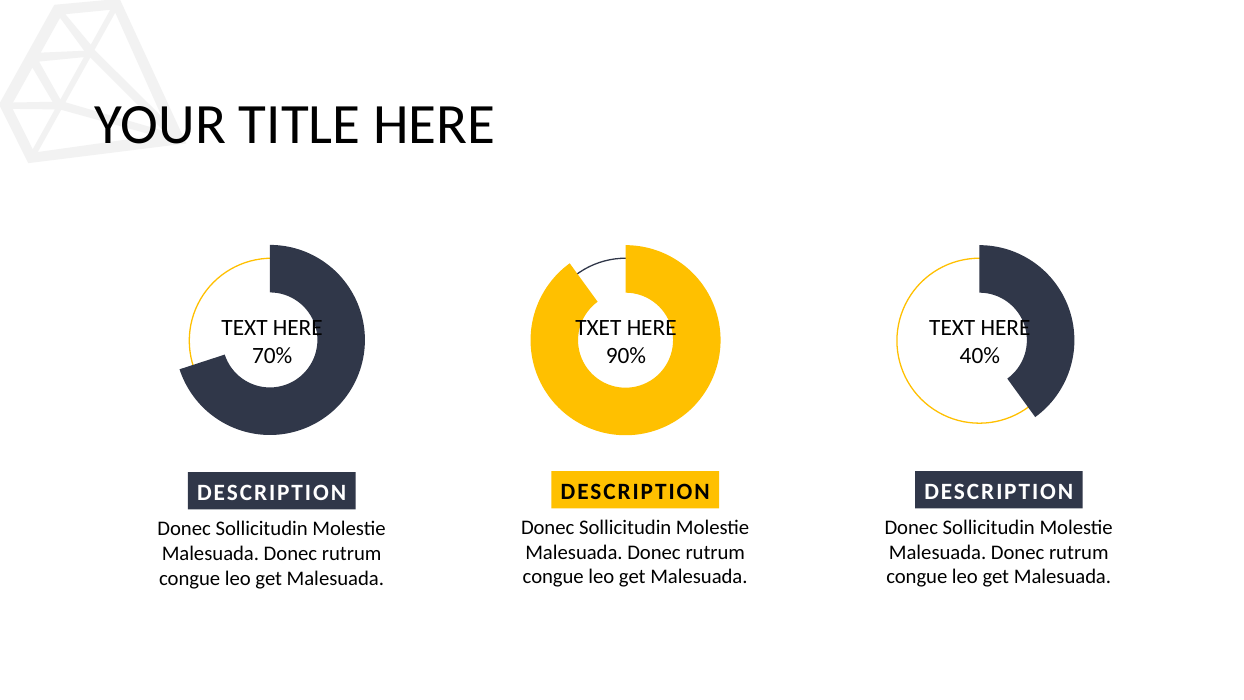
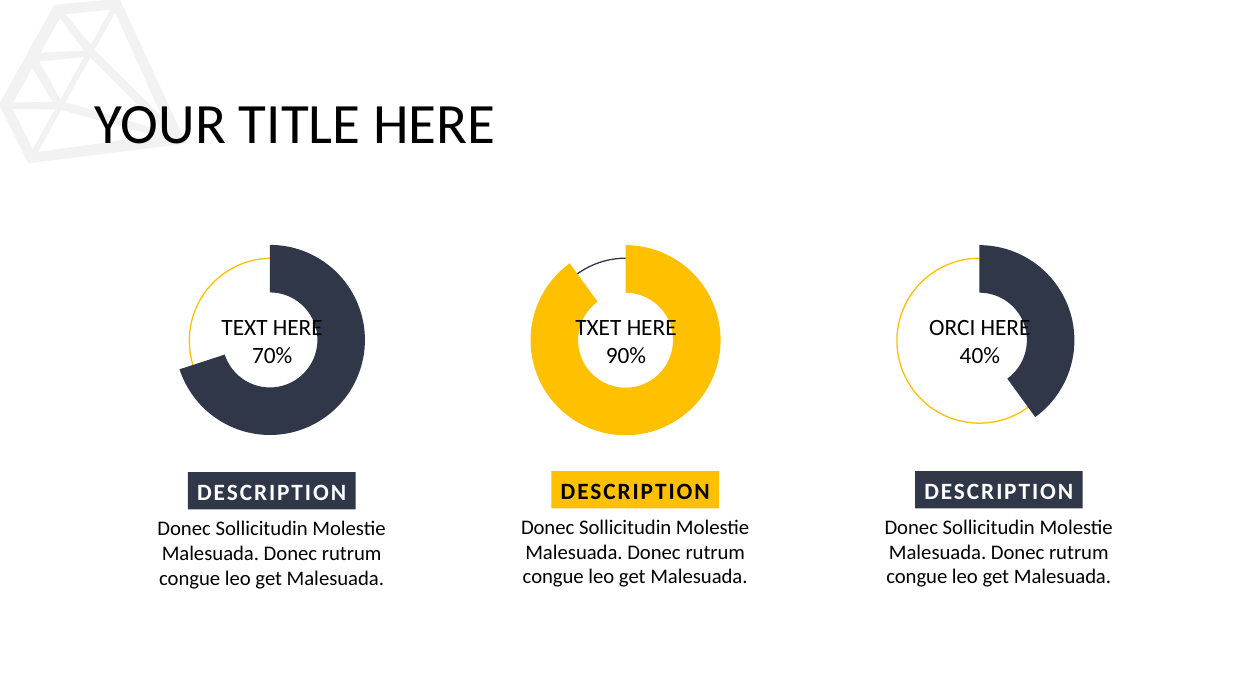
TEXT: TEXT -> ORCI (952, 327)
